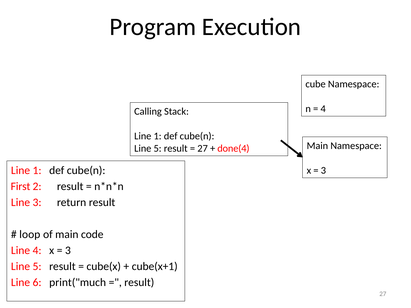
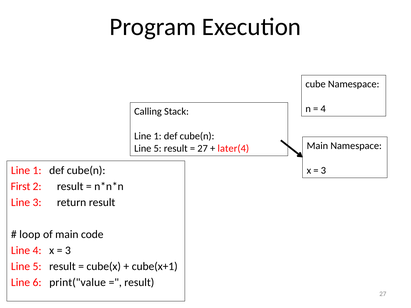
done(4: done(4 -> later(4 (233, 149)
print("much: print("much -> print("value (78, 283)
